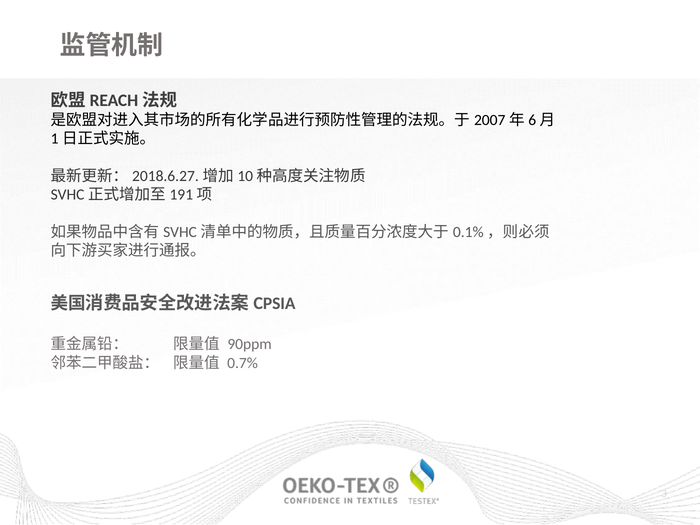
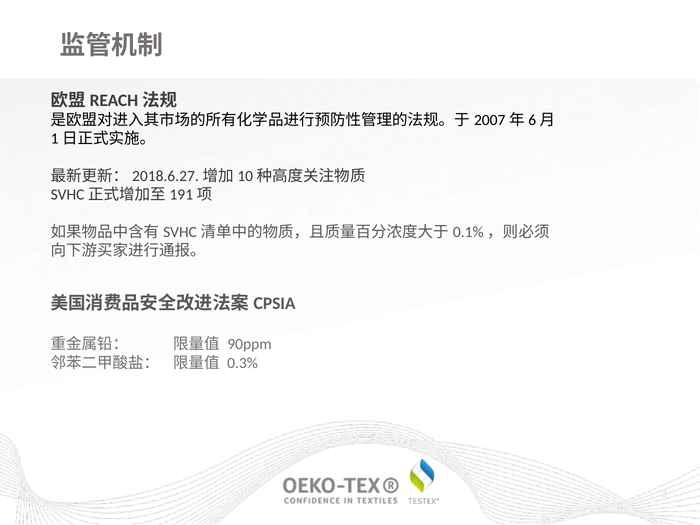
0.7%: 0.7% -> 0.3% (243, 363)
